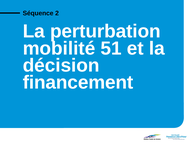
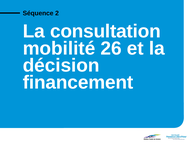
perturbation: perturbation -> consultation (105, 31)
51: 51 -> 26 (111, 48)
